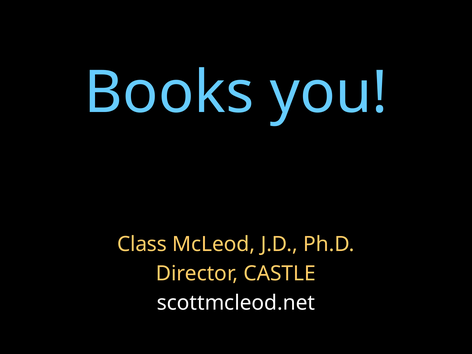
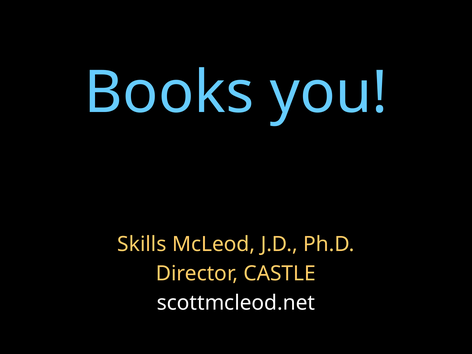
Class: Class -> Skills (142, 244)
